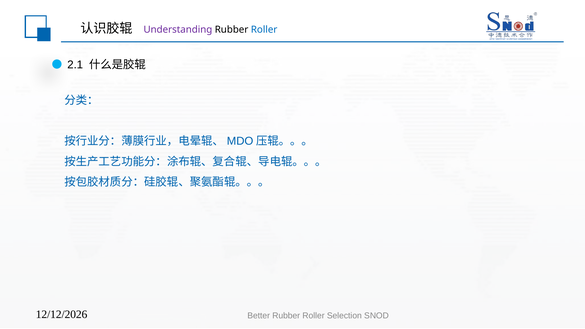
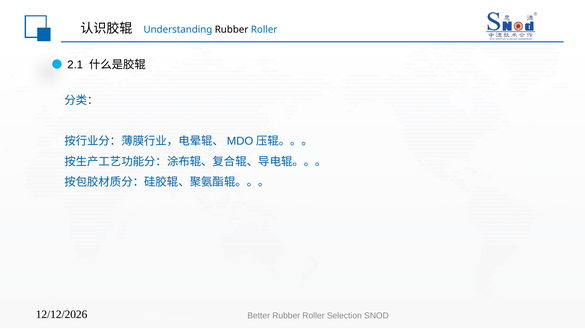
Understanding colour: purple -> blue (178, 30)
